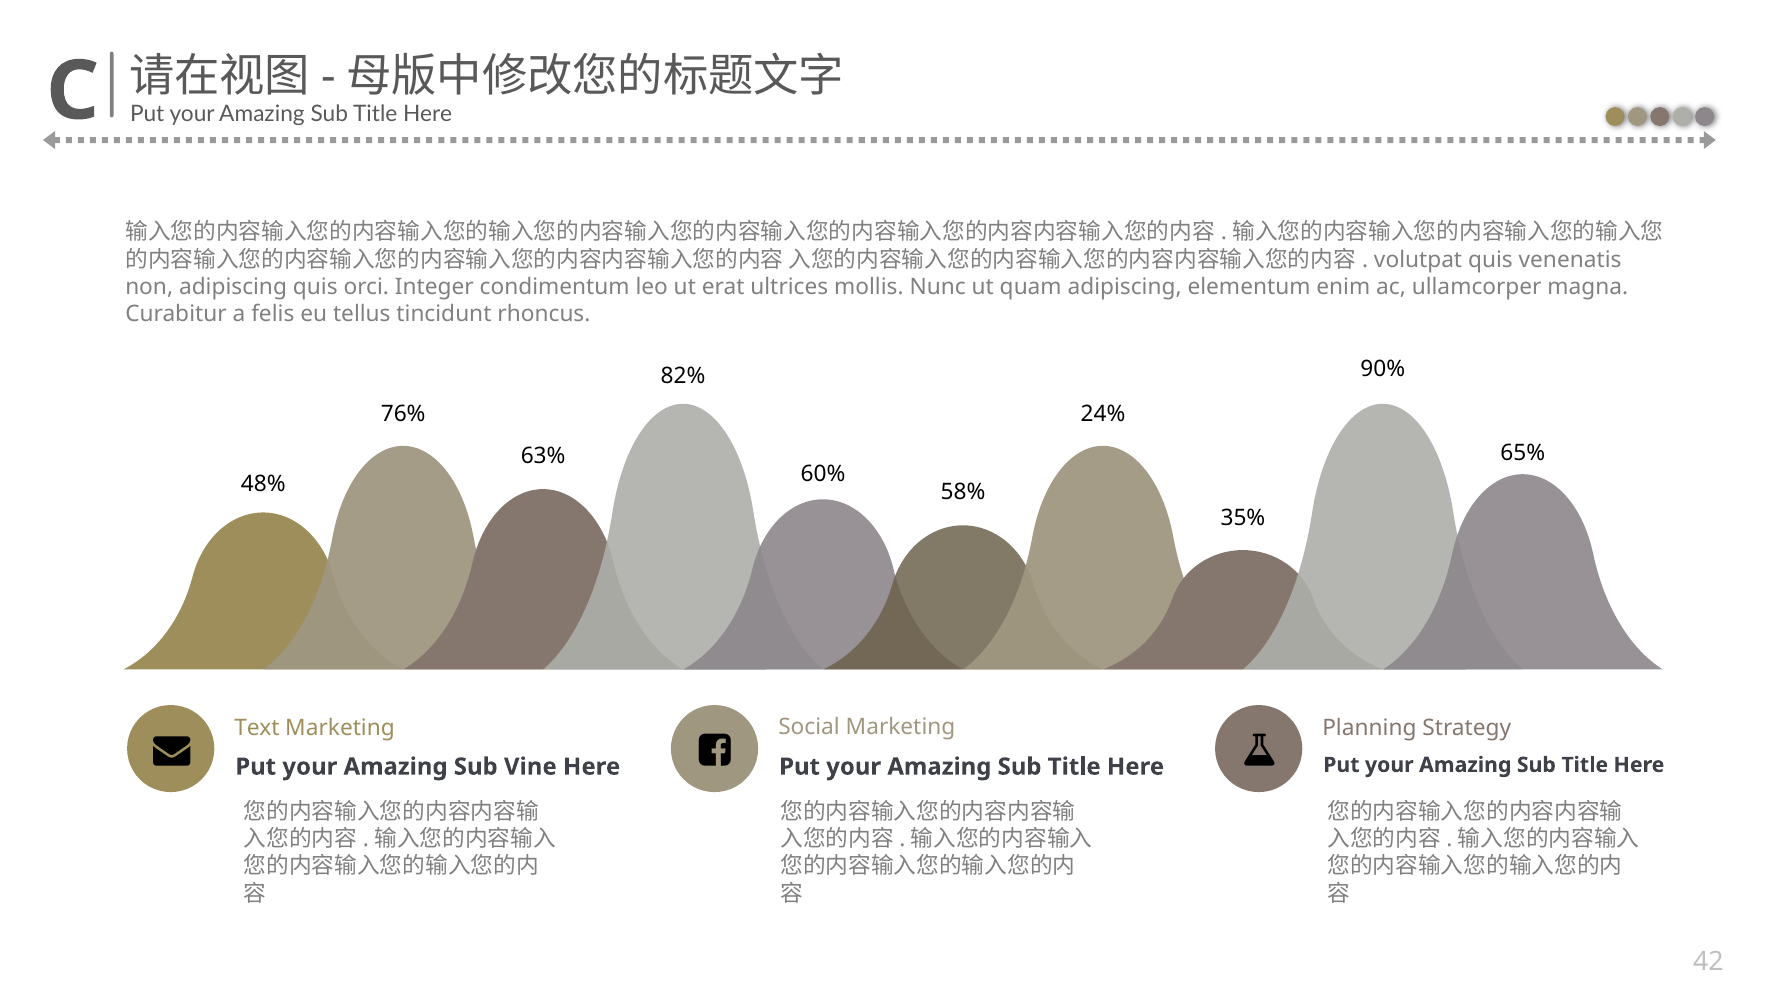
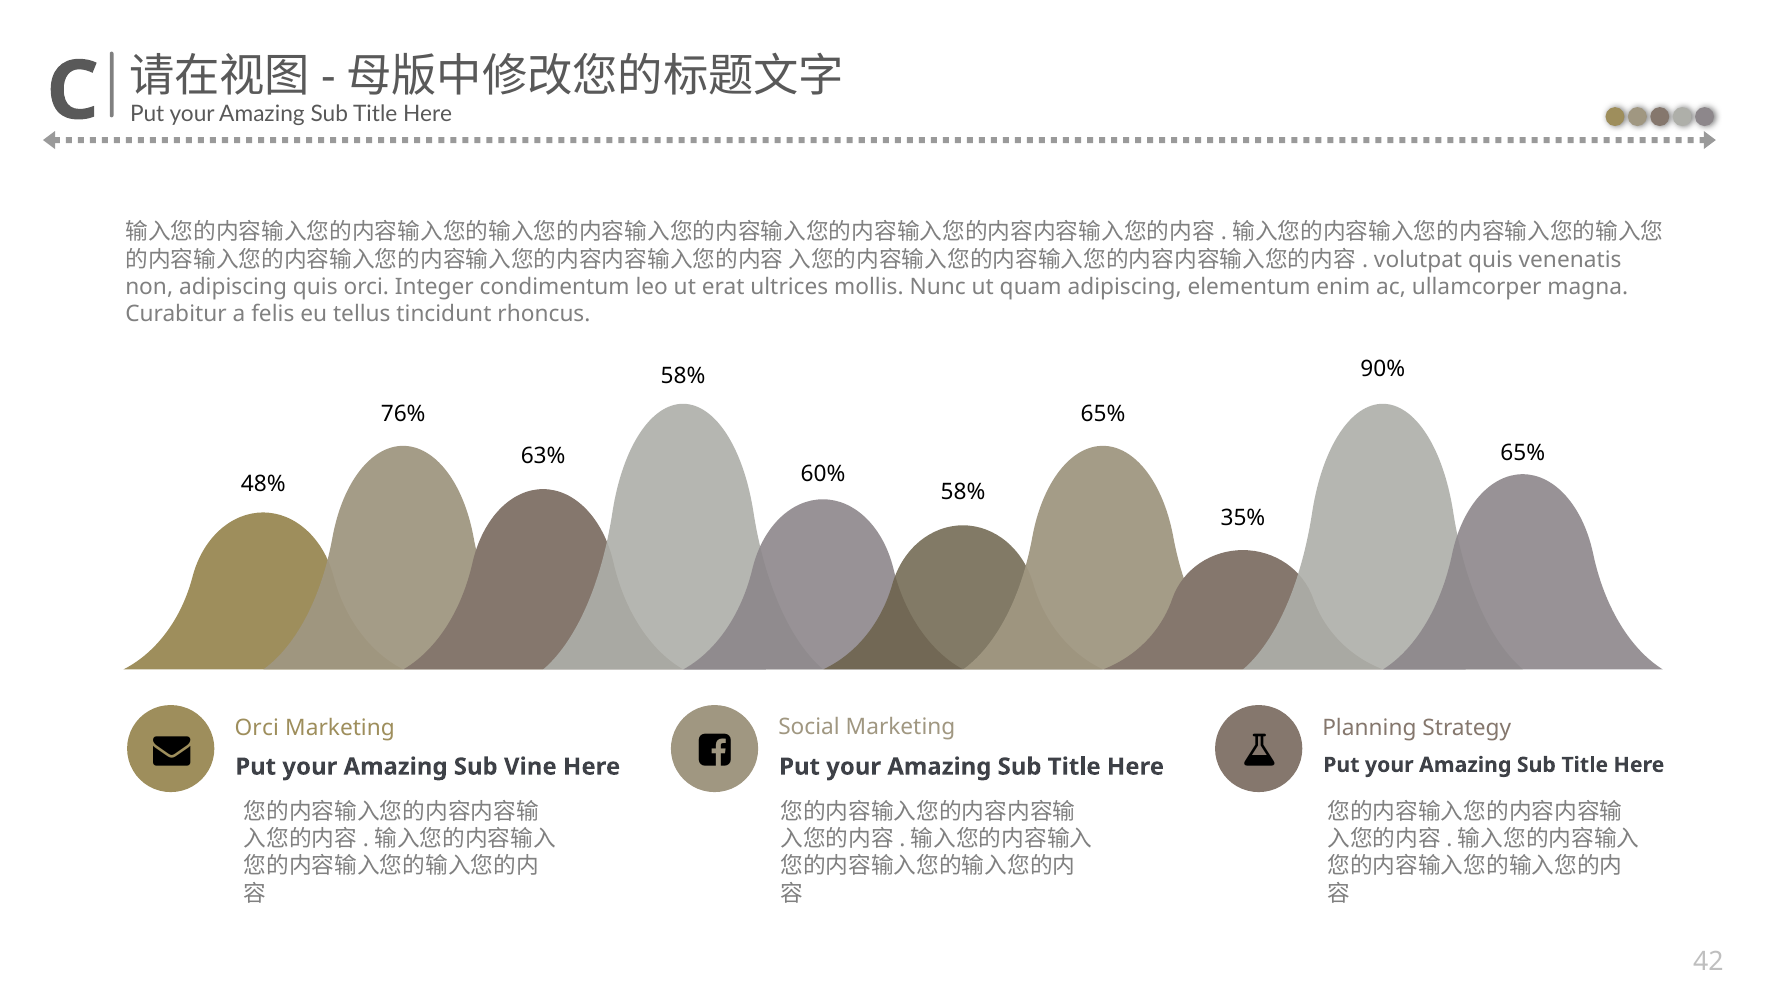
82%: 82% -> 58% (683, 376)
24%: 24% -> 65% (1103, 414)
Text: Text -> Orci (257, 728)
